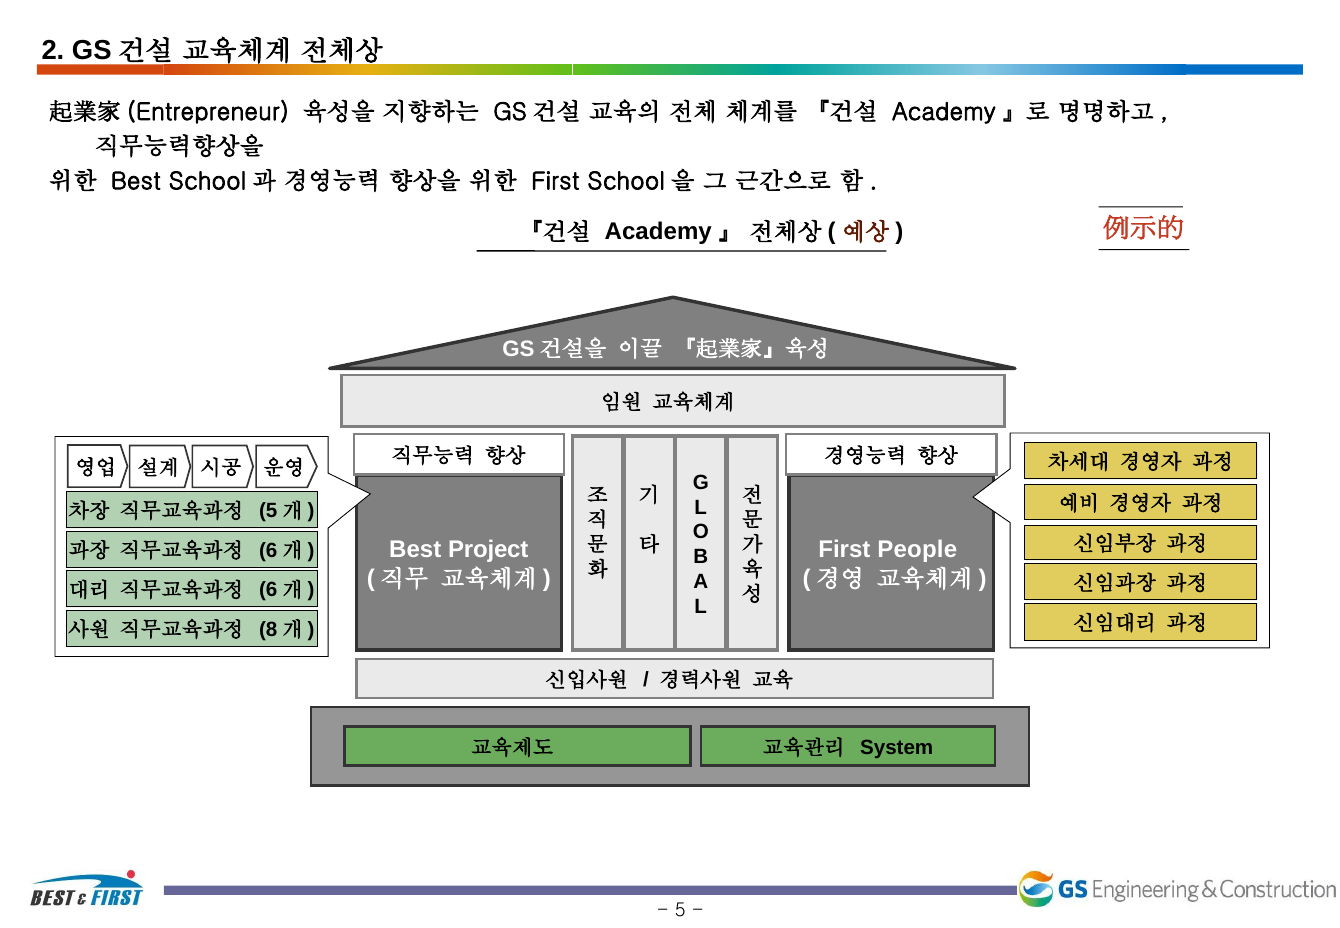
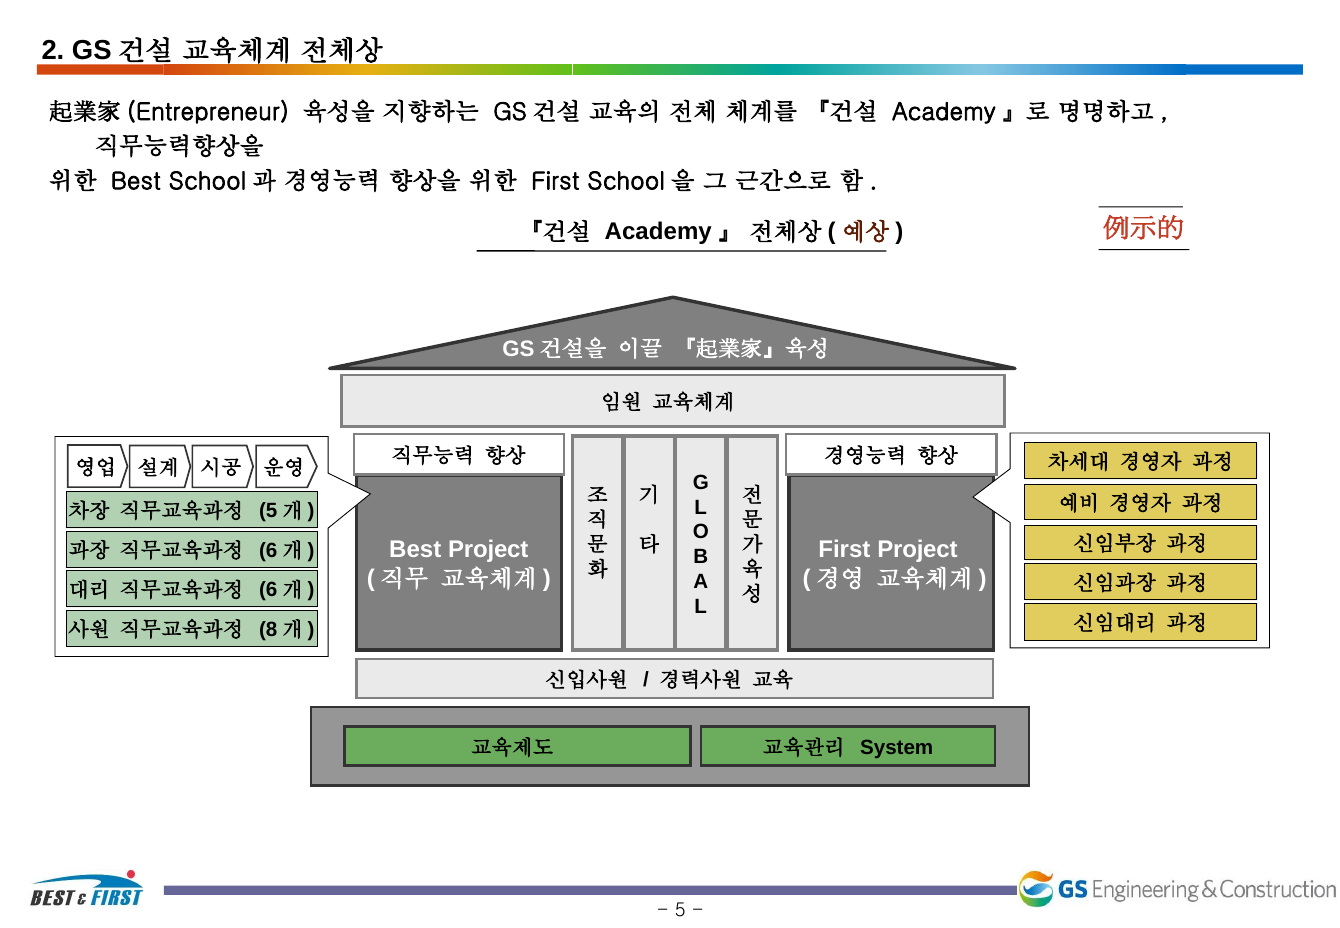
First People: People -> Project (917, 550)
